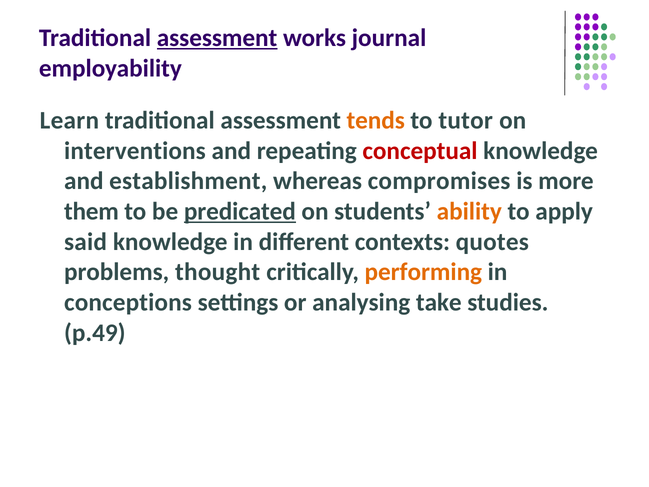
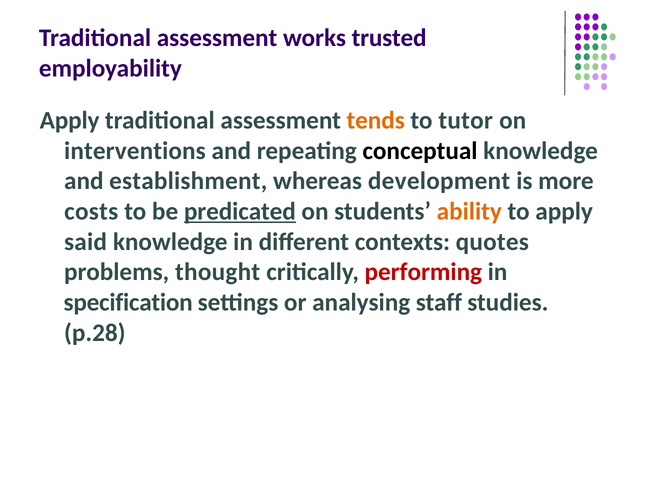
assessment underline: present -> none (217, 38)
journal: journal -> trusted (389, 38)
Learn: Learn -> Apply (70, 120)
conceptual colour: red -> black (420, 151)
compromises: compromises -> development (439, 181)
them: them -> costs (91, 211)
performing colour: orange -> red (423, 272)
conceptions: conceptions -> specification (128, 302)
take: take -> staff (439, 302)
p.49: p.49 -> p.28 (95, 333)
